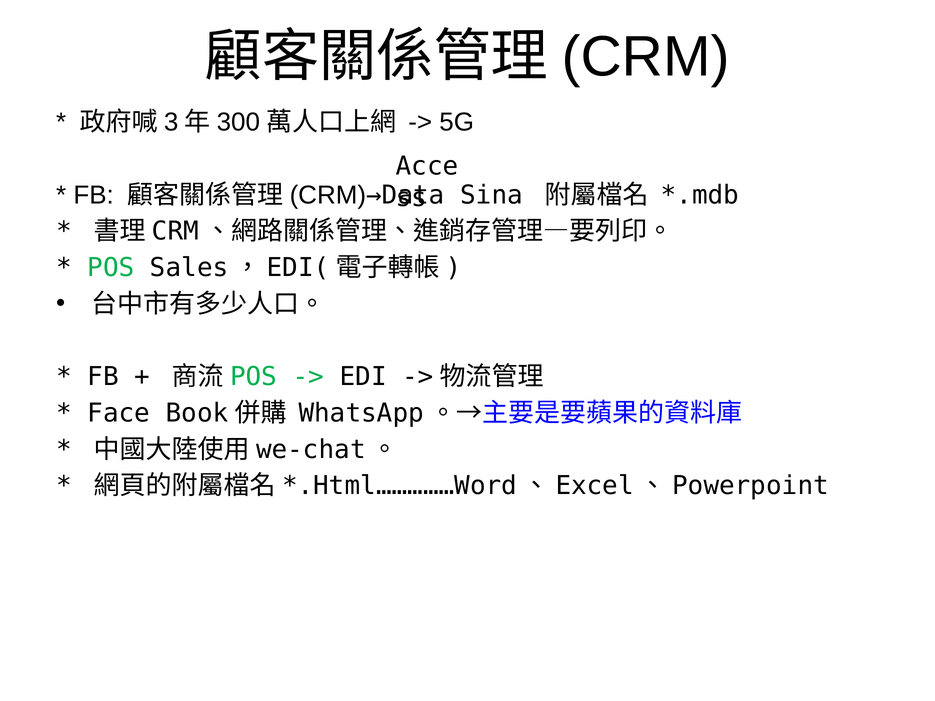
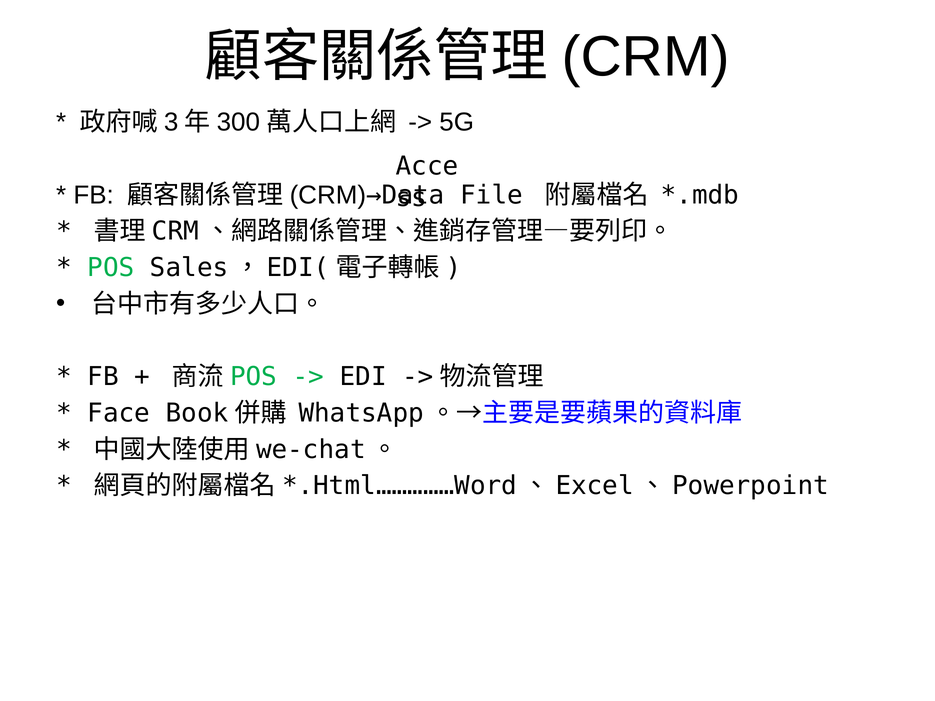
Sina: Sina -> File (492, 195)
